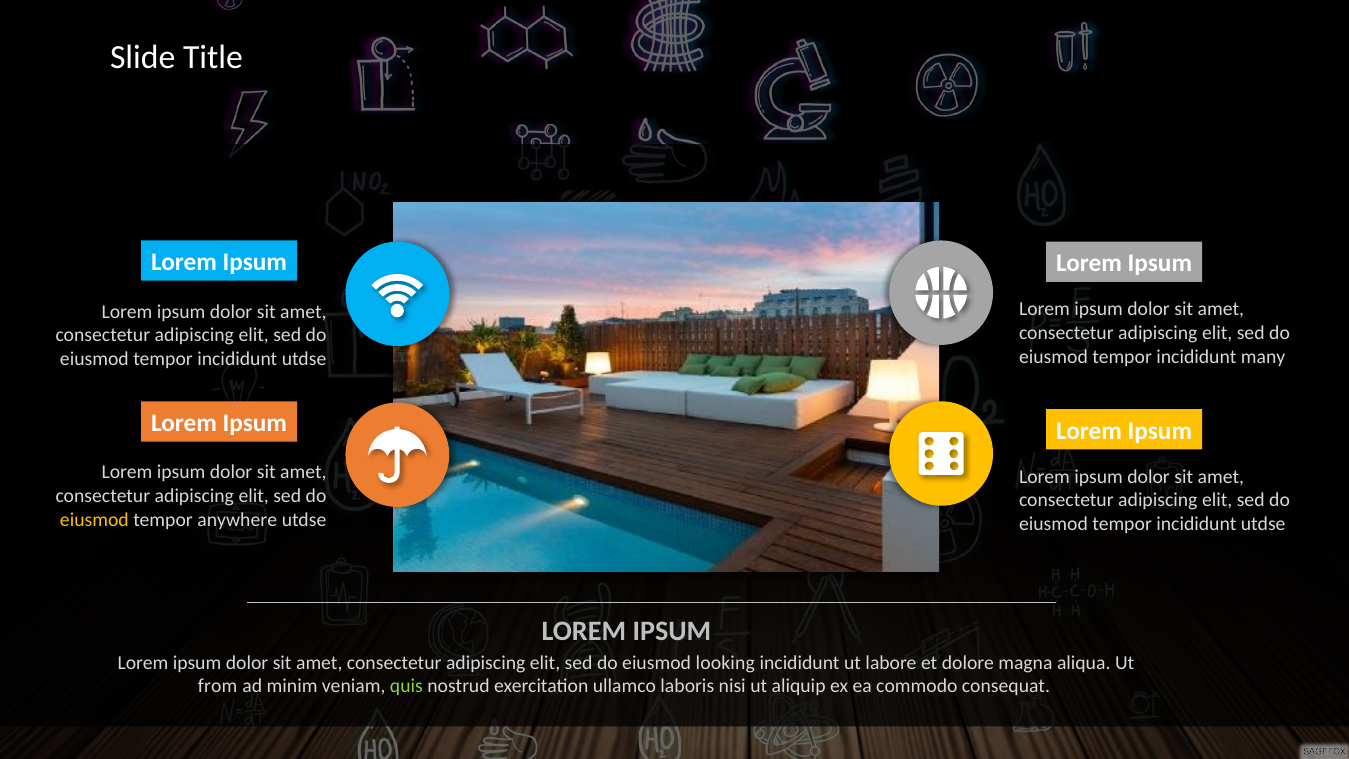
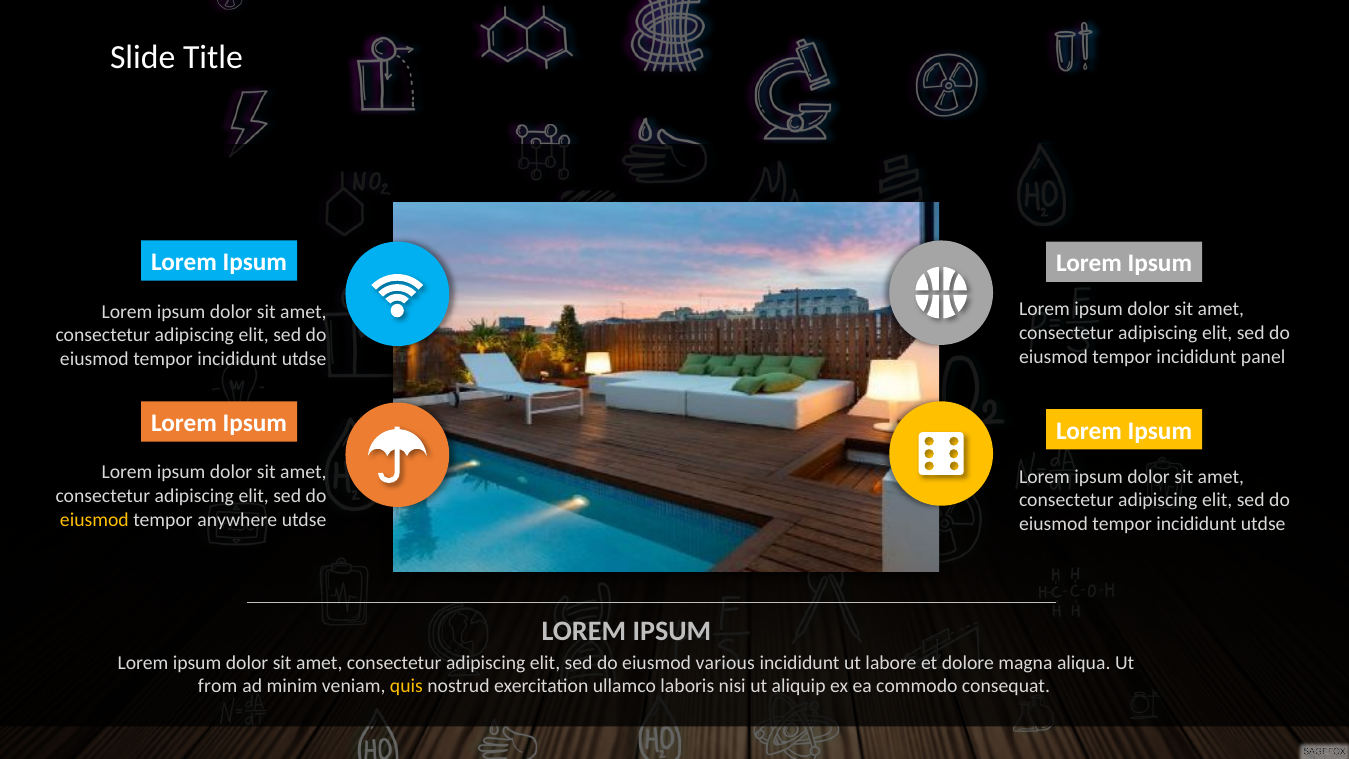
many: many -> panel (1263, 356)
looking: looking -> various (725, 663)
quis colour: light green -> yellow (406, 686)
